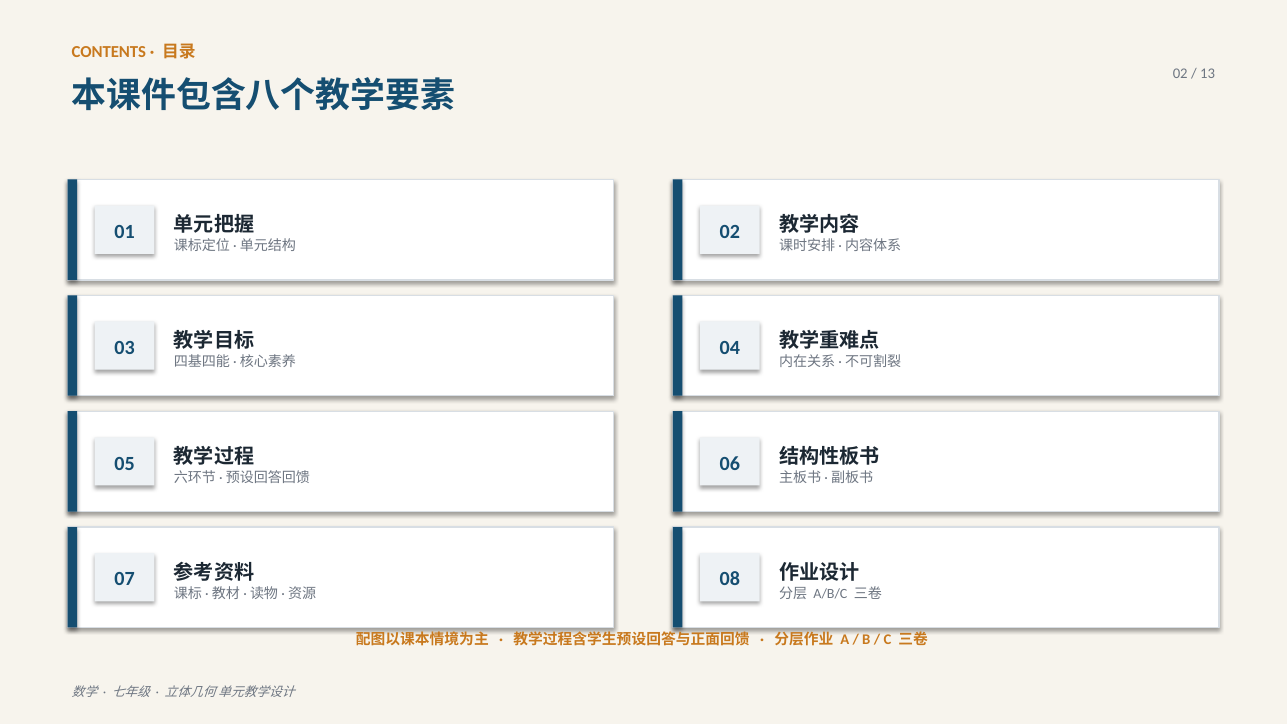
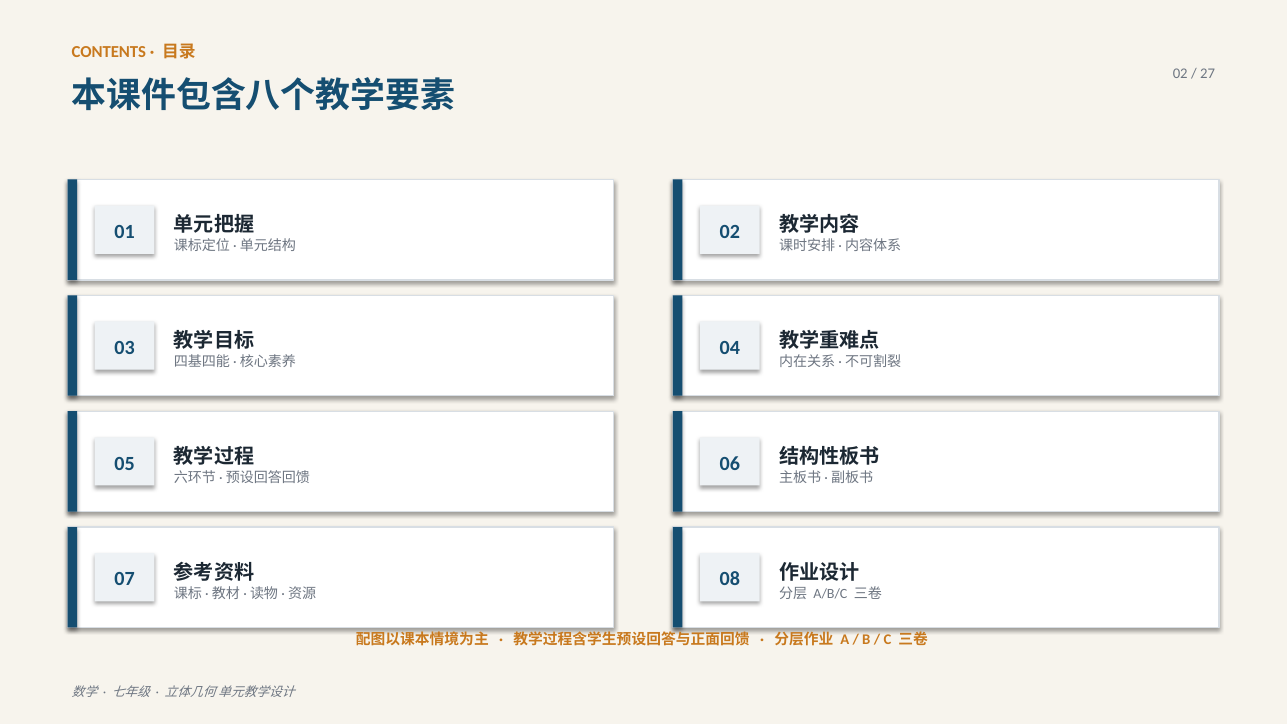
13: 13 -> 27 (1208, 74)
